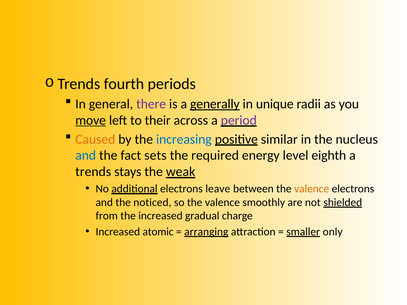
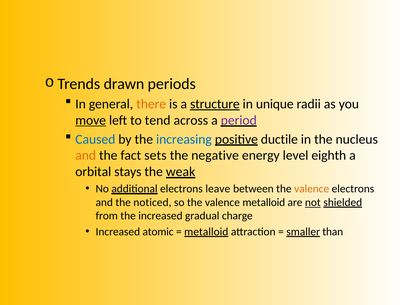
fourth: fourth -> drawn (124, 84)
there colour: purple -> orange (151, 104)
generally: generally -> structure (215, 104)
their: their -> tend (158, 120)
Caused colour: orange -> blue (95, 139)
similar: similar -> ductile (279, 139)
and colour: blue -> orange (86, 156)
required: required -> negative (215, 156)
trends: trends -> orbital (93, 172)
valence smoothly: smoothly -> metalloid (264, 202)
not underline: none -> present (313, 202)
arranging: arranging -> metalloid (206, 232)
only: only -> than (333, 232)
